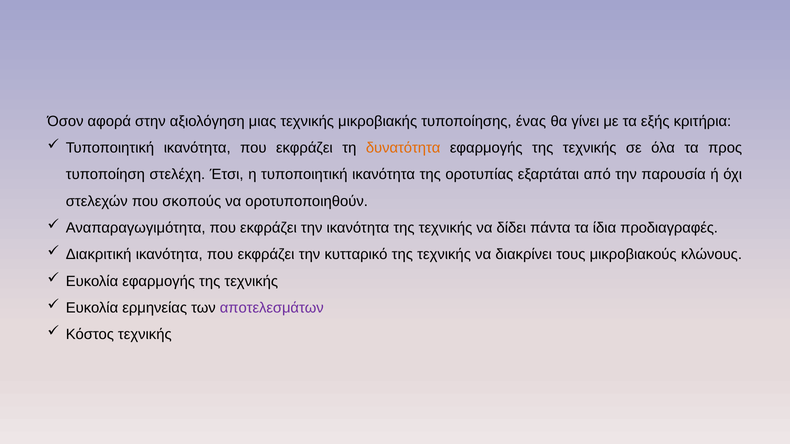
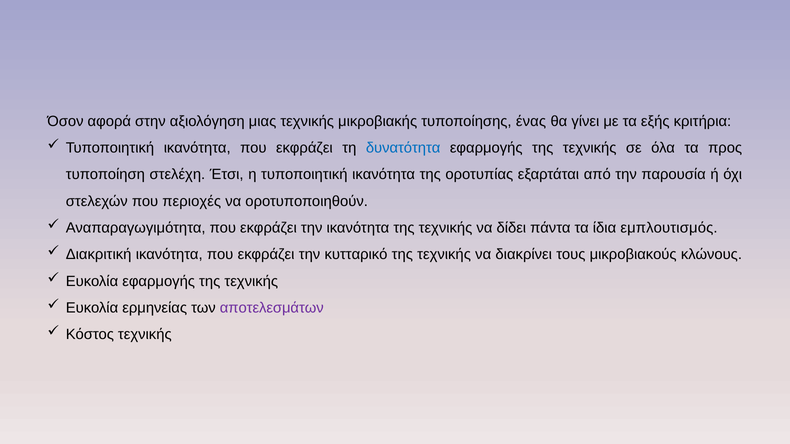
δυνατότητα colour: orange -> blue (403, 148)
σκοπούς: σκοπούς -> περιοχές (192, 201)
προδιαγραφές: προδιαγραφές -> εμπλουτισμός (669, 228)
